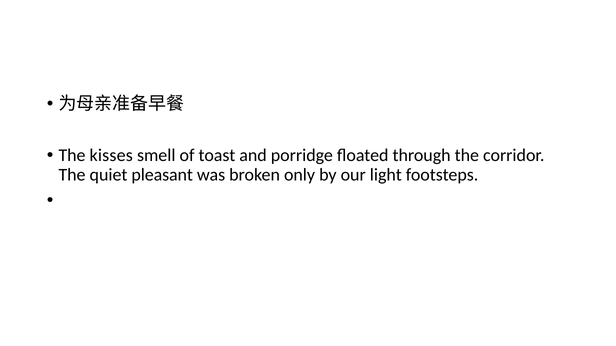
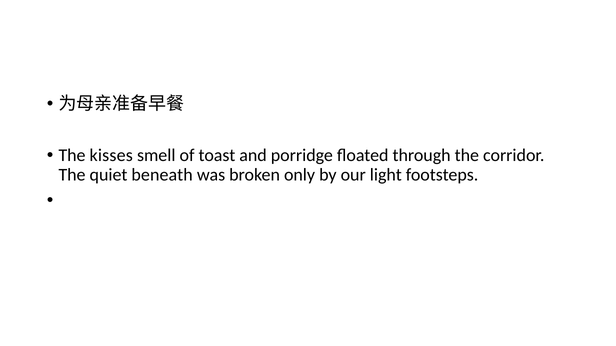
pleasant: pleasant -> beneath (162, 175)
